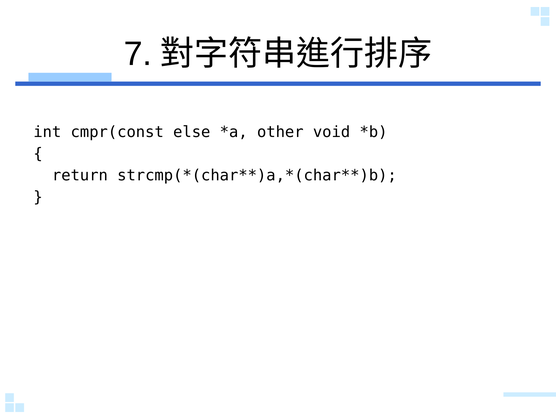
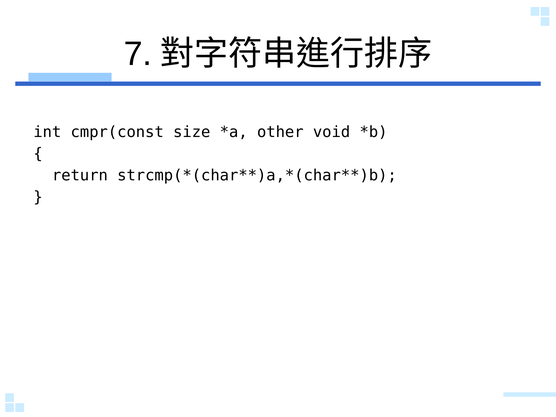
else: else -> size (192, 132)
